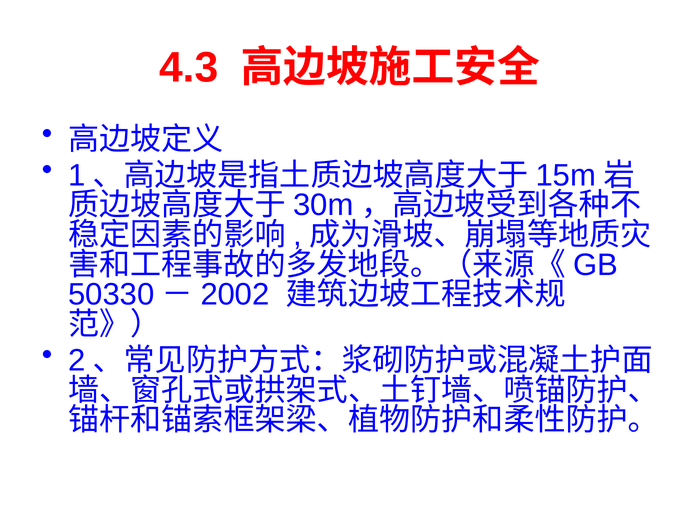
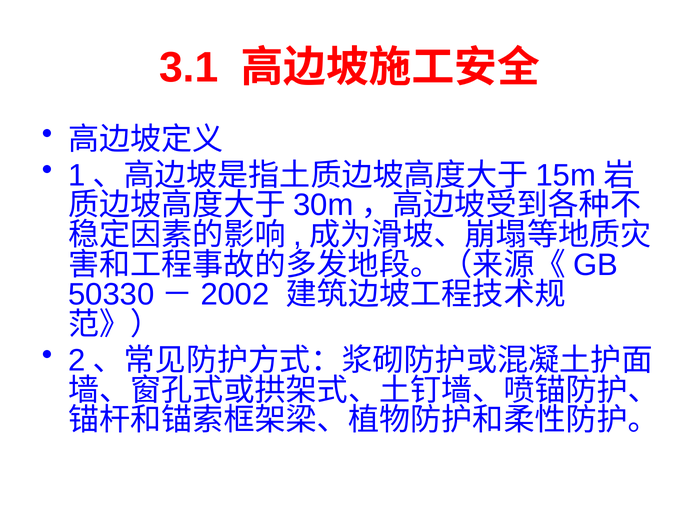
4.3: 4.3 -> 3.1 (189, 68)
